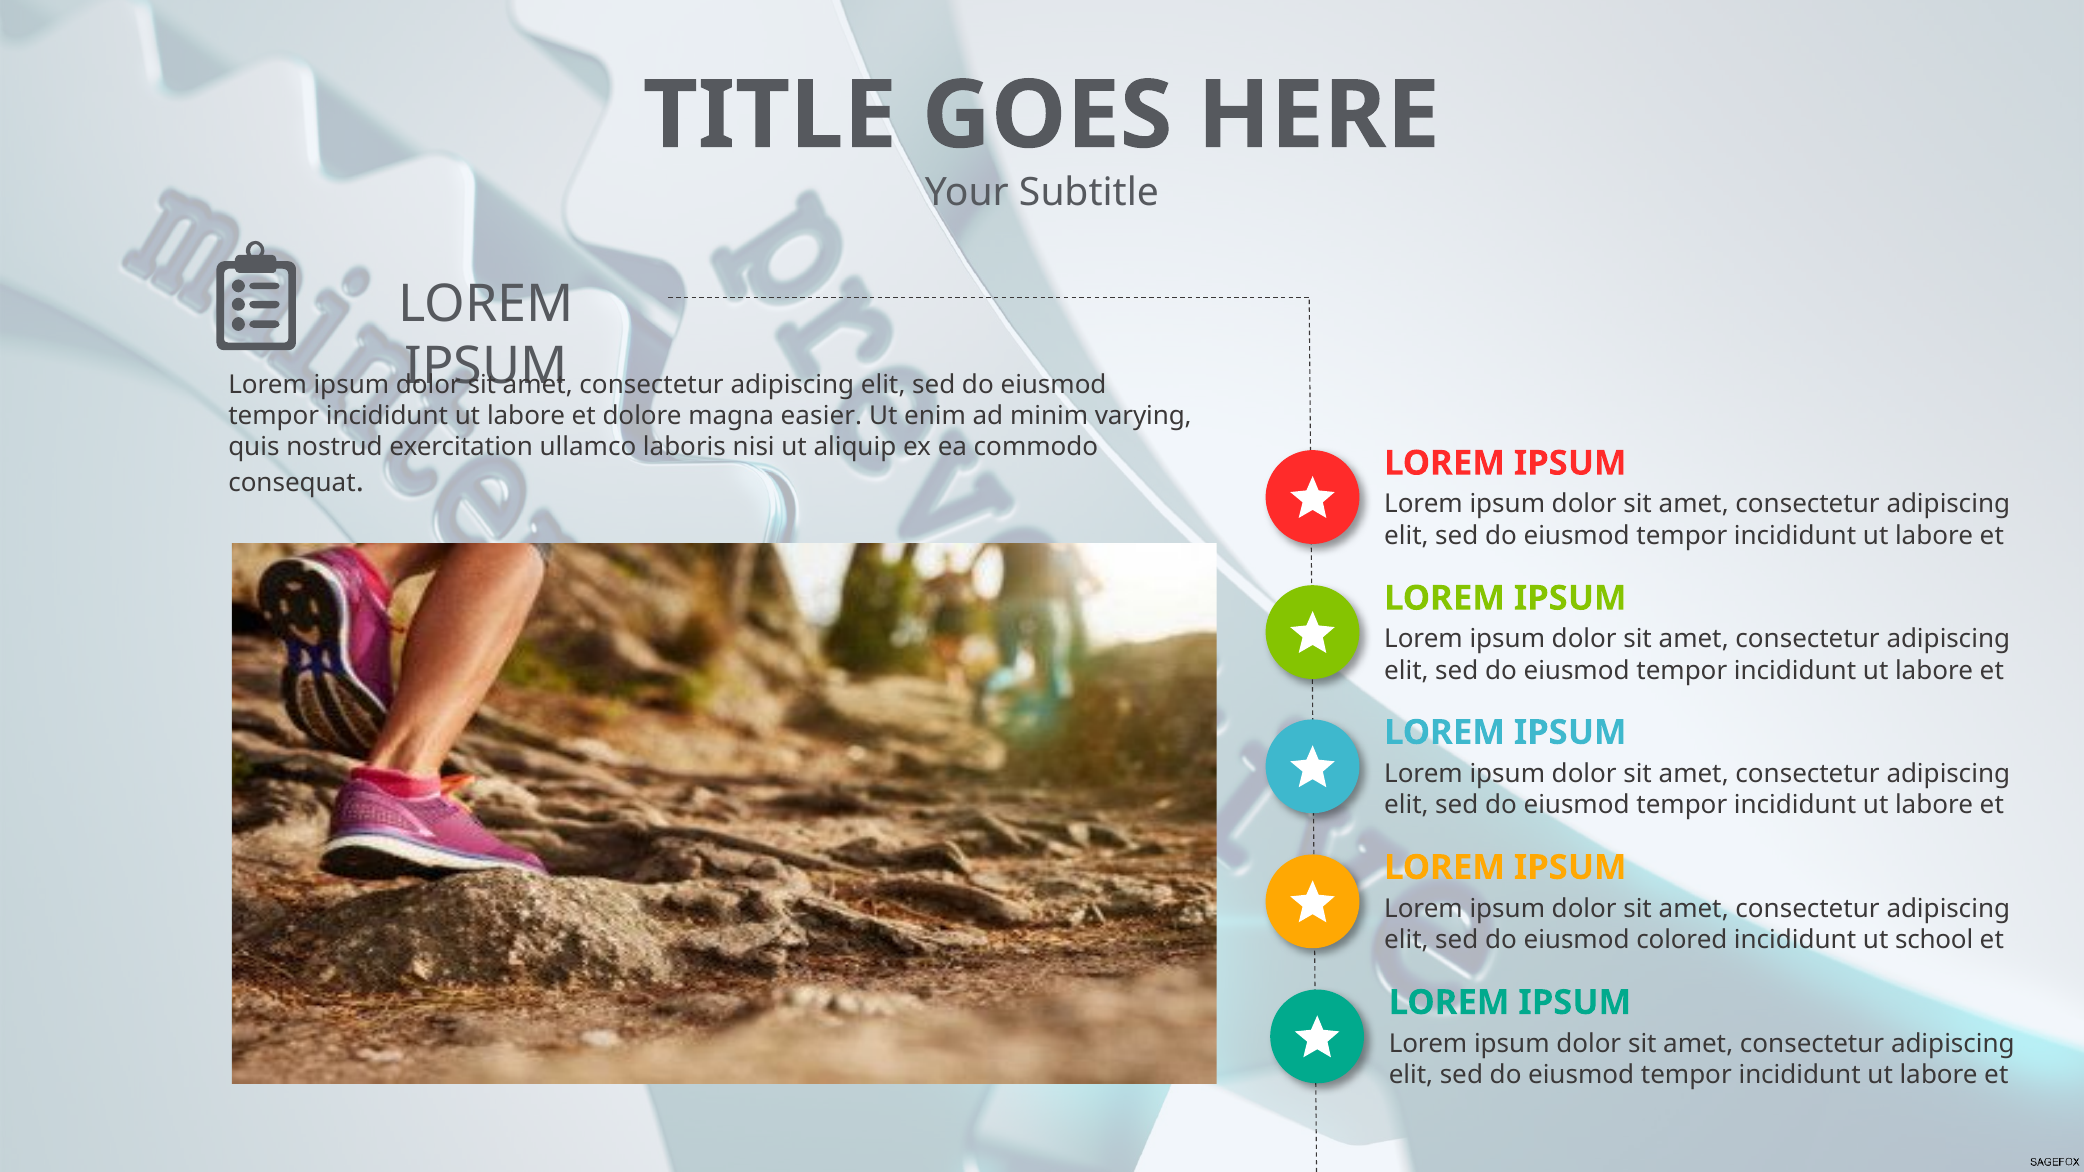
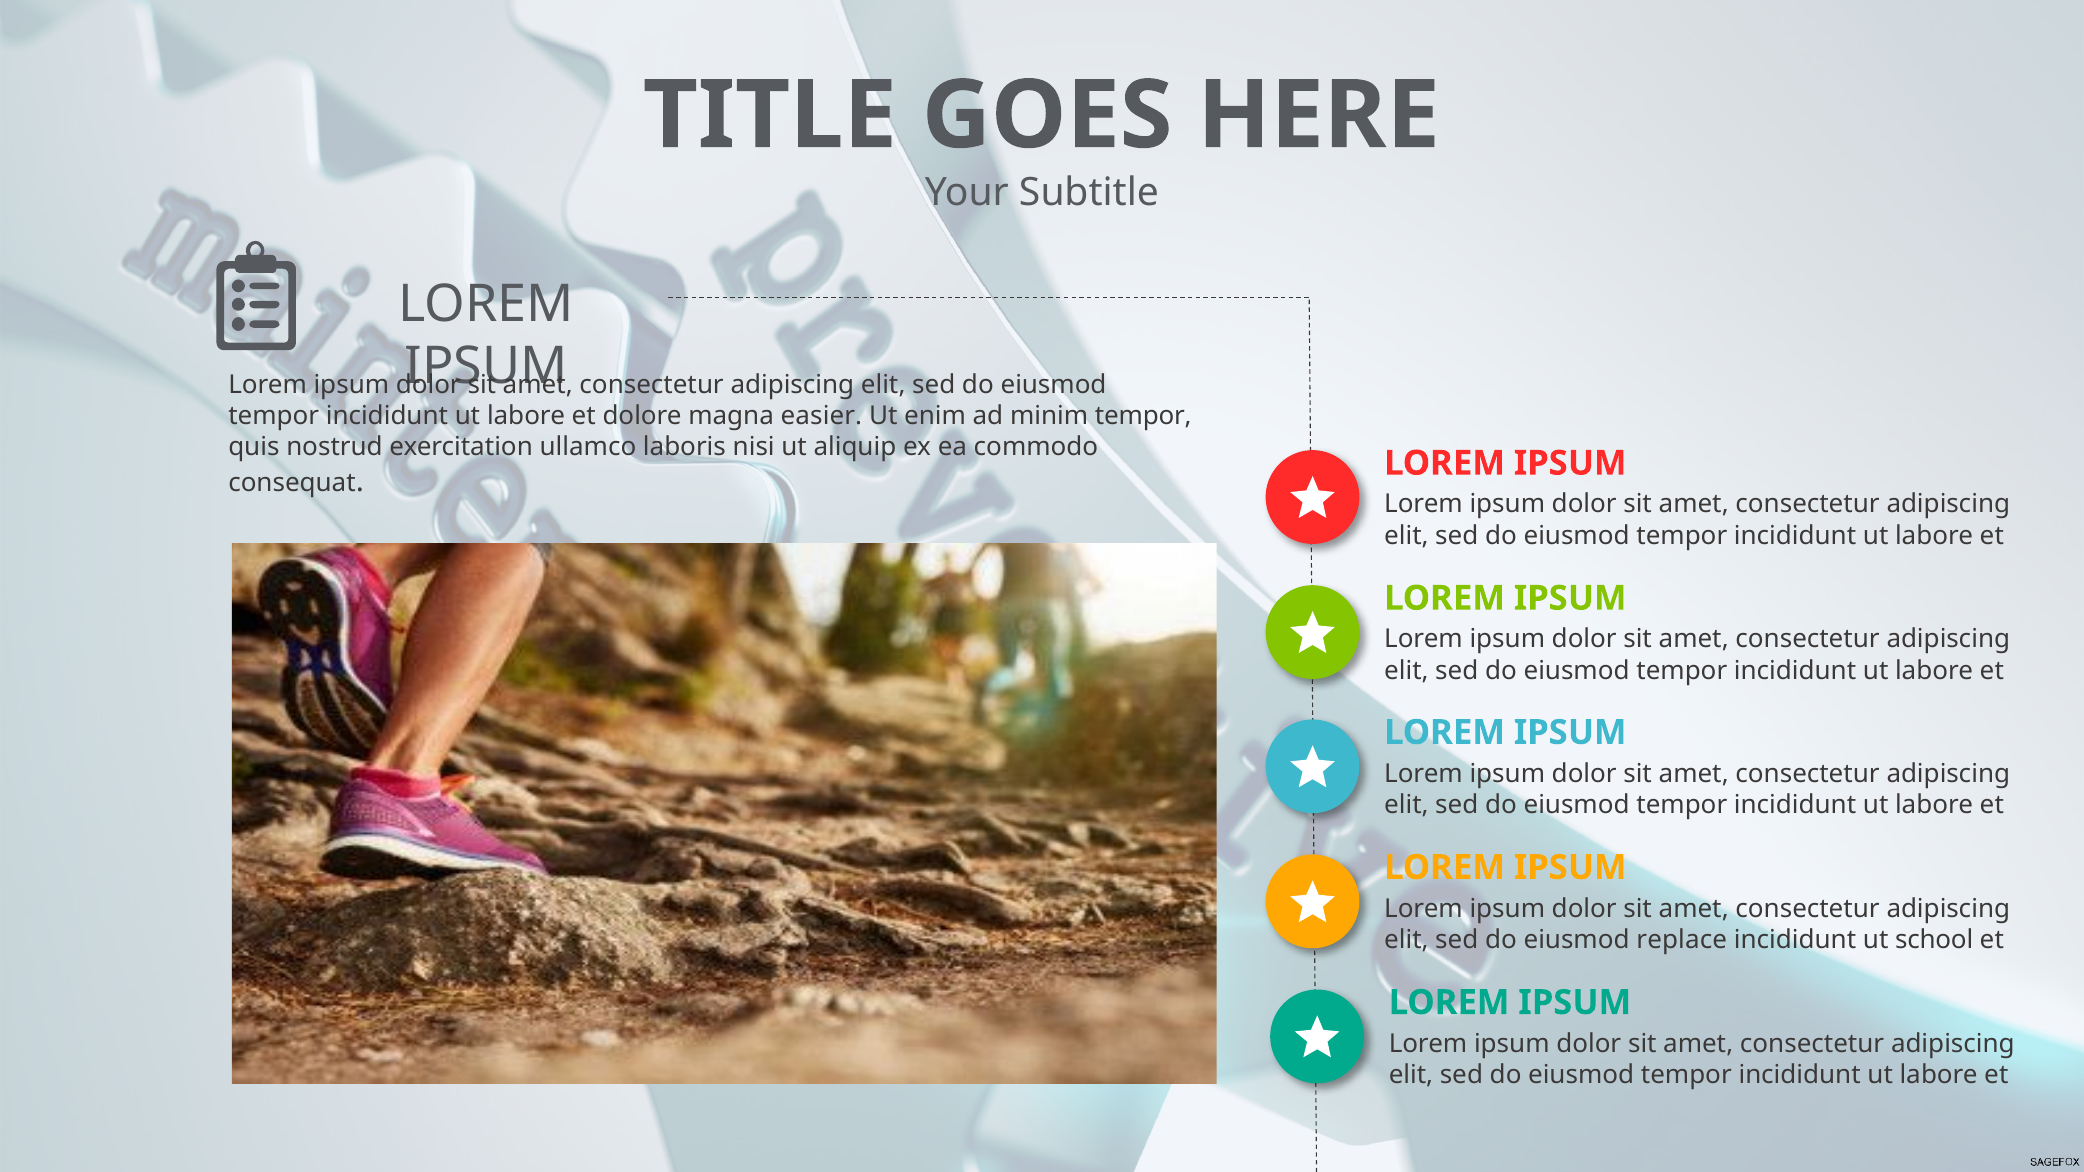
minim varying: varying -> tempor (1143, 416)
colored: colored -> replace (1682, 940)
